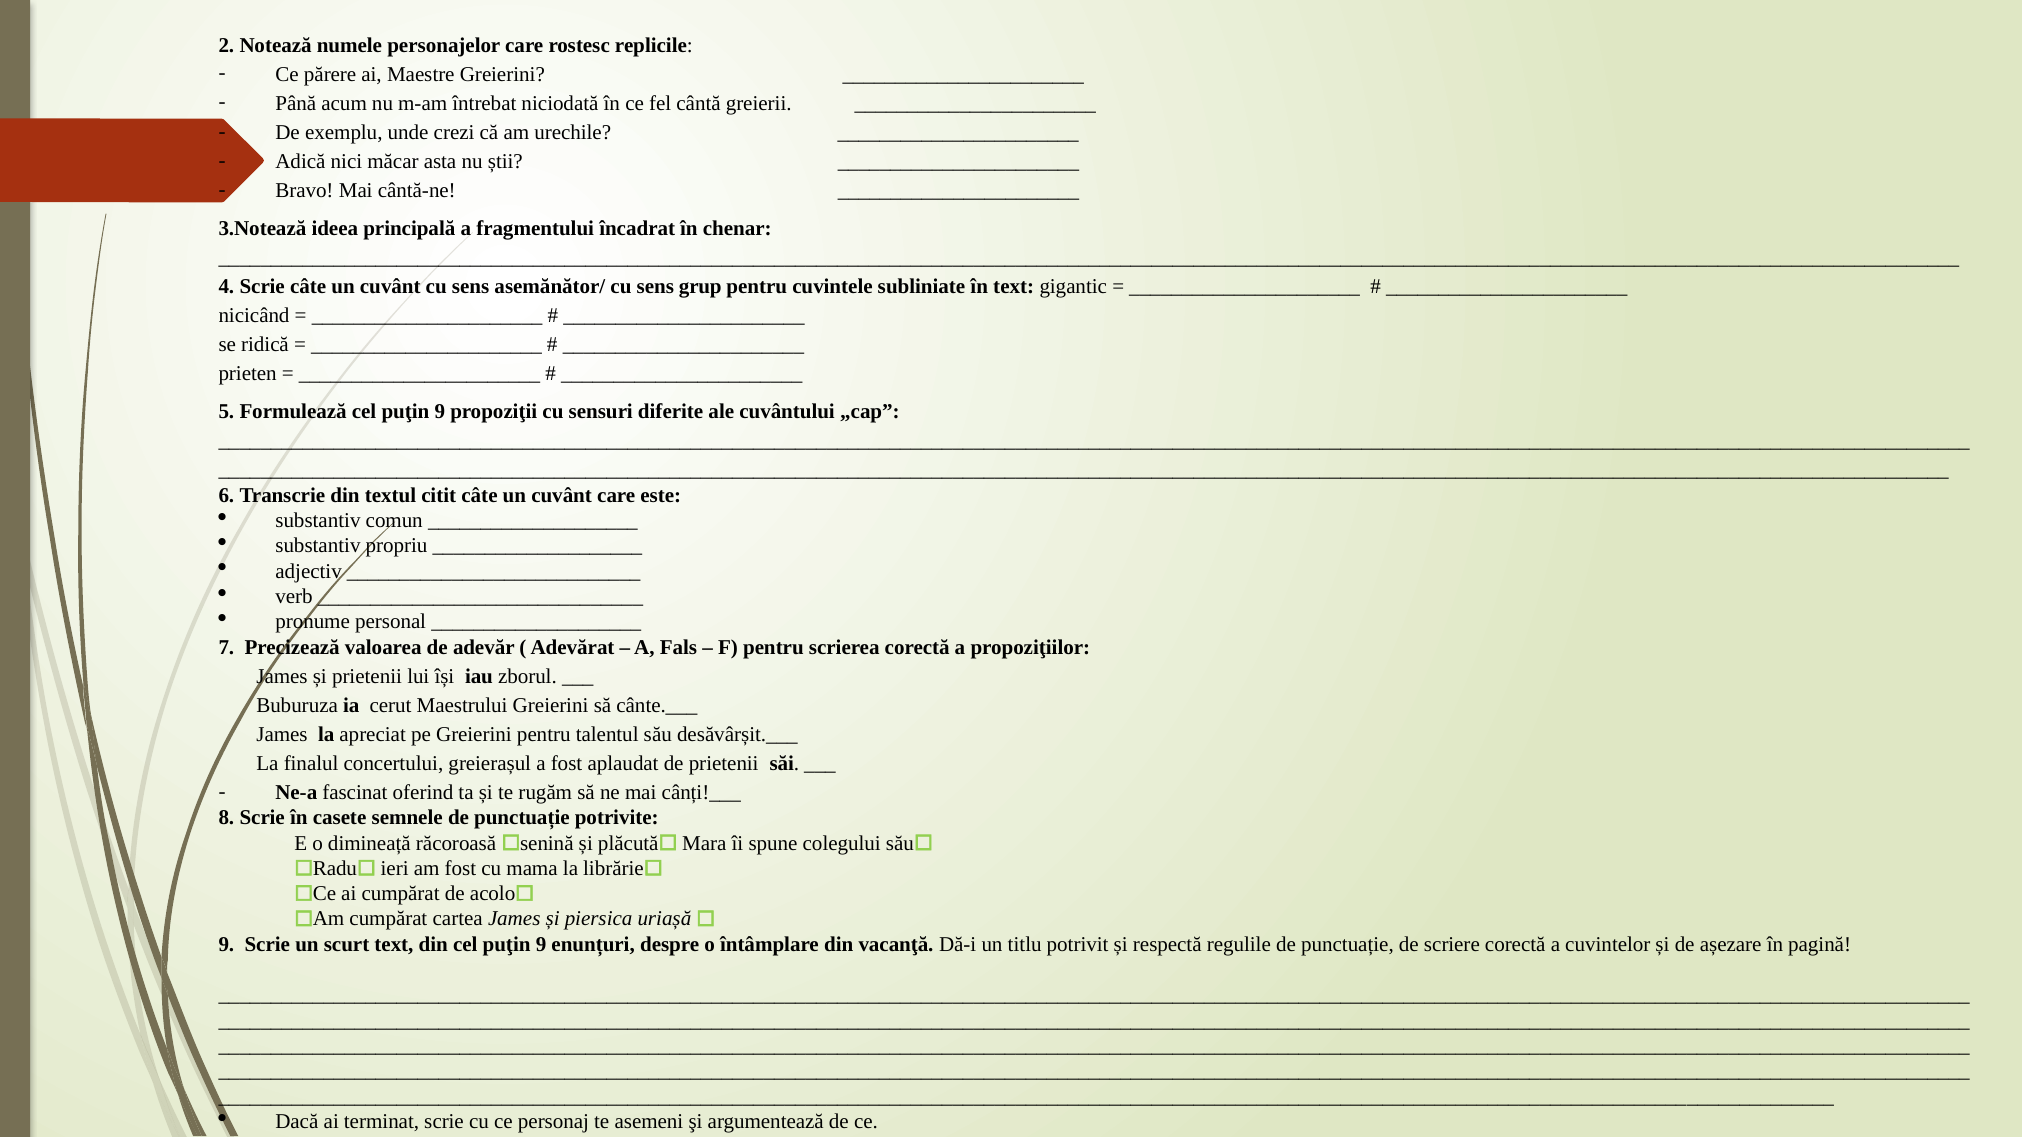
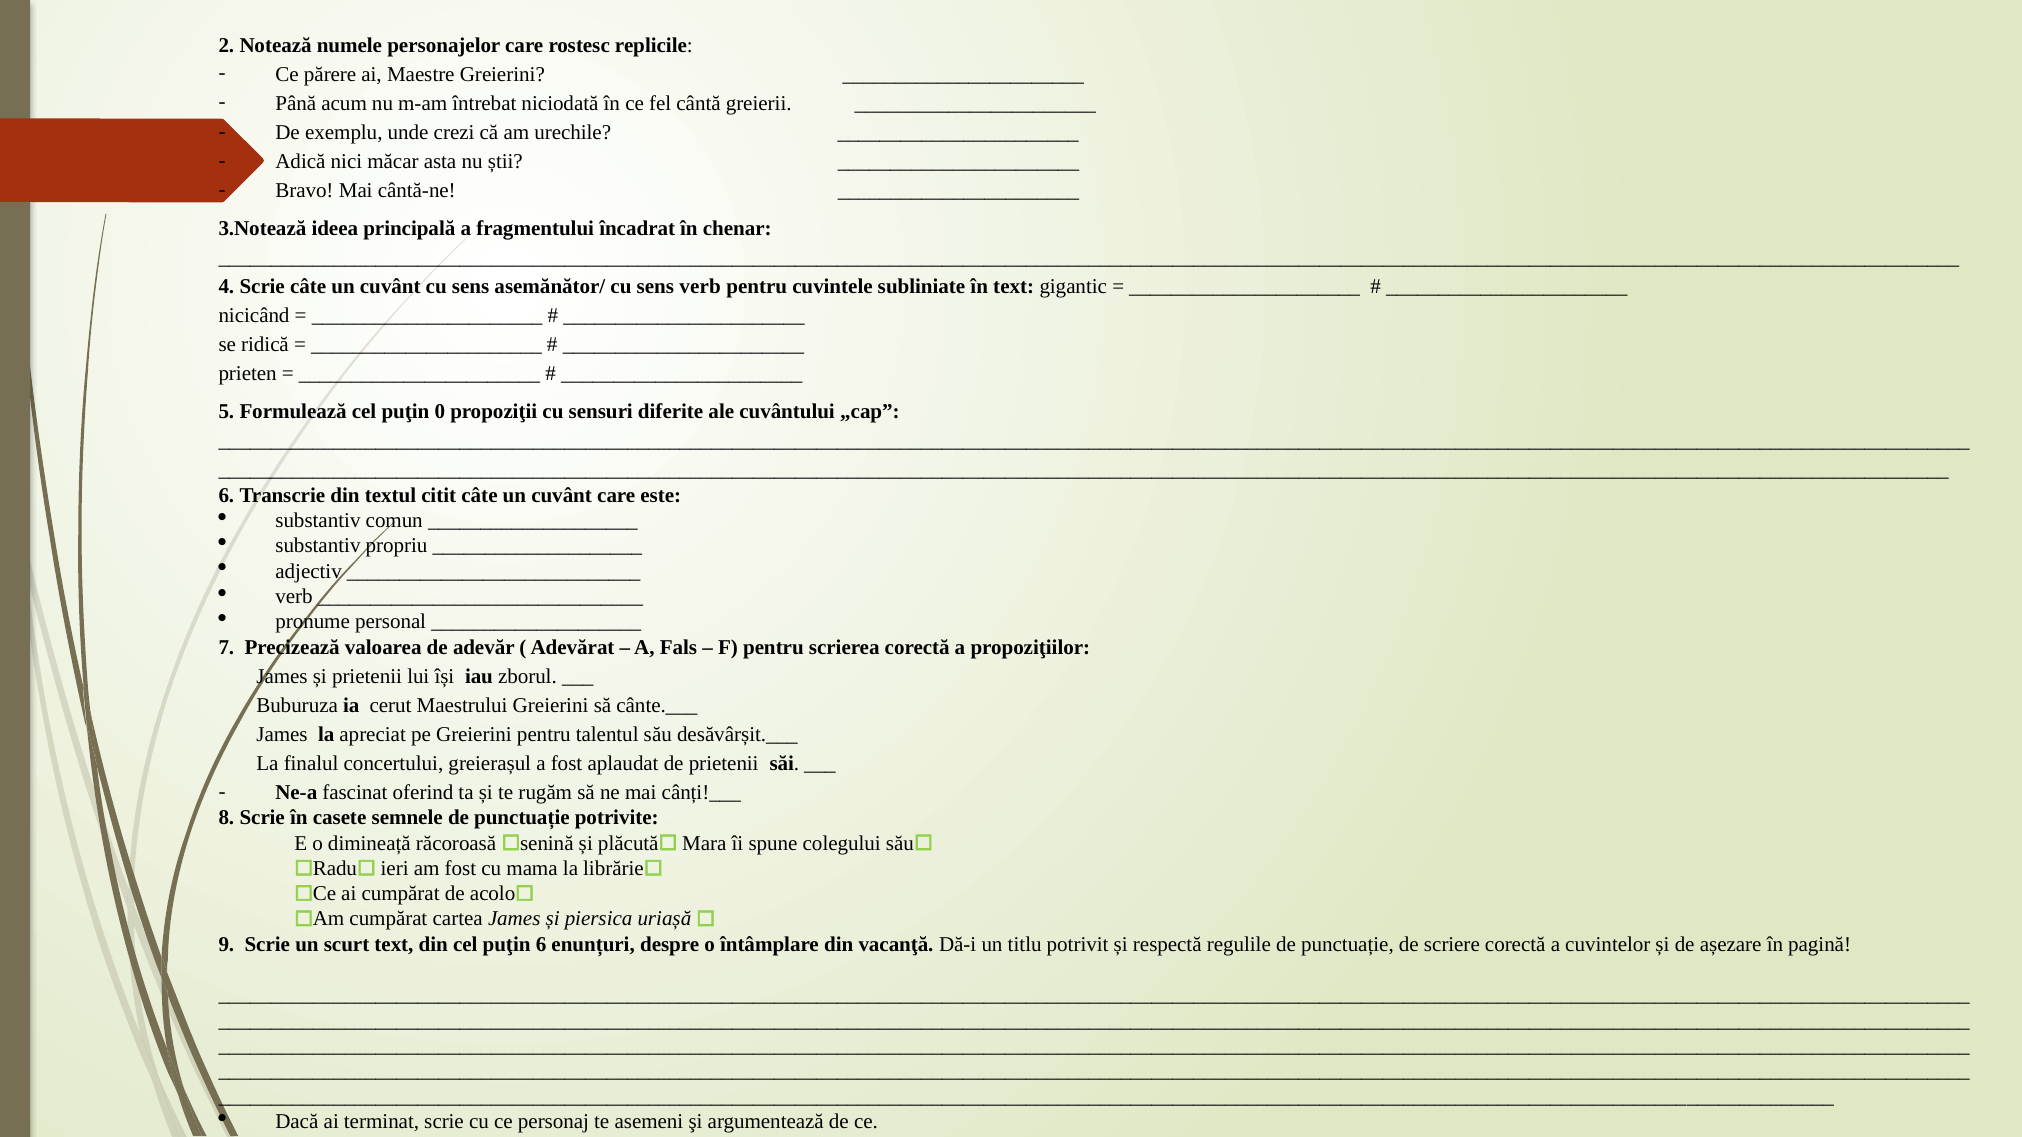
sens grup: grup -> verb (700, 287)
Formulează cel puţin 9: 9 -> 0 (440, 412)
din cel puţin 9: 9 -> 6 (541, 945)
